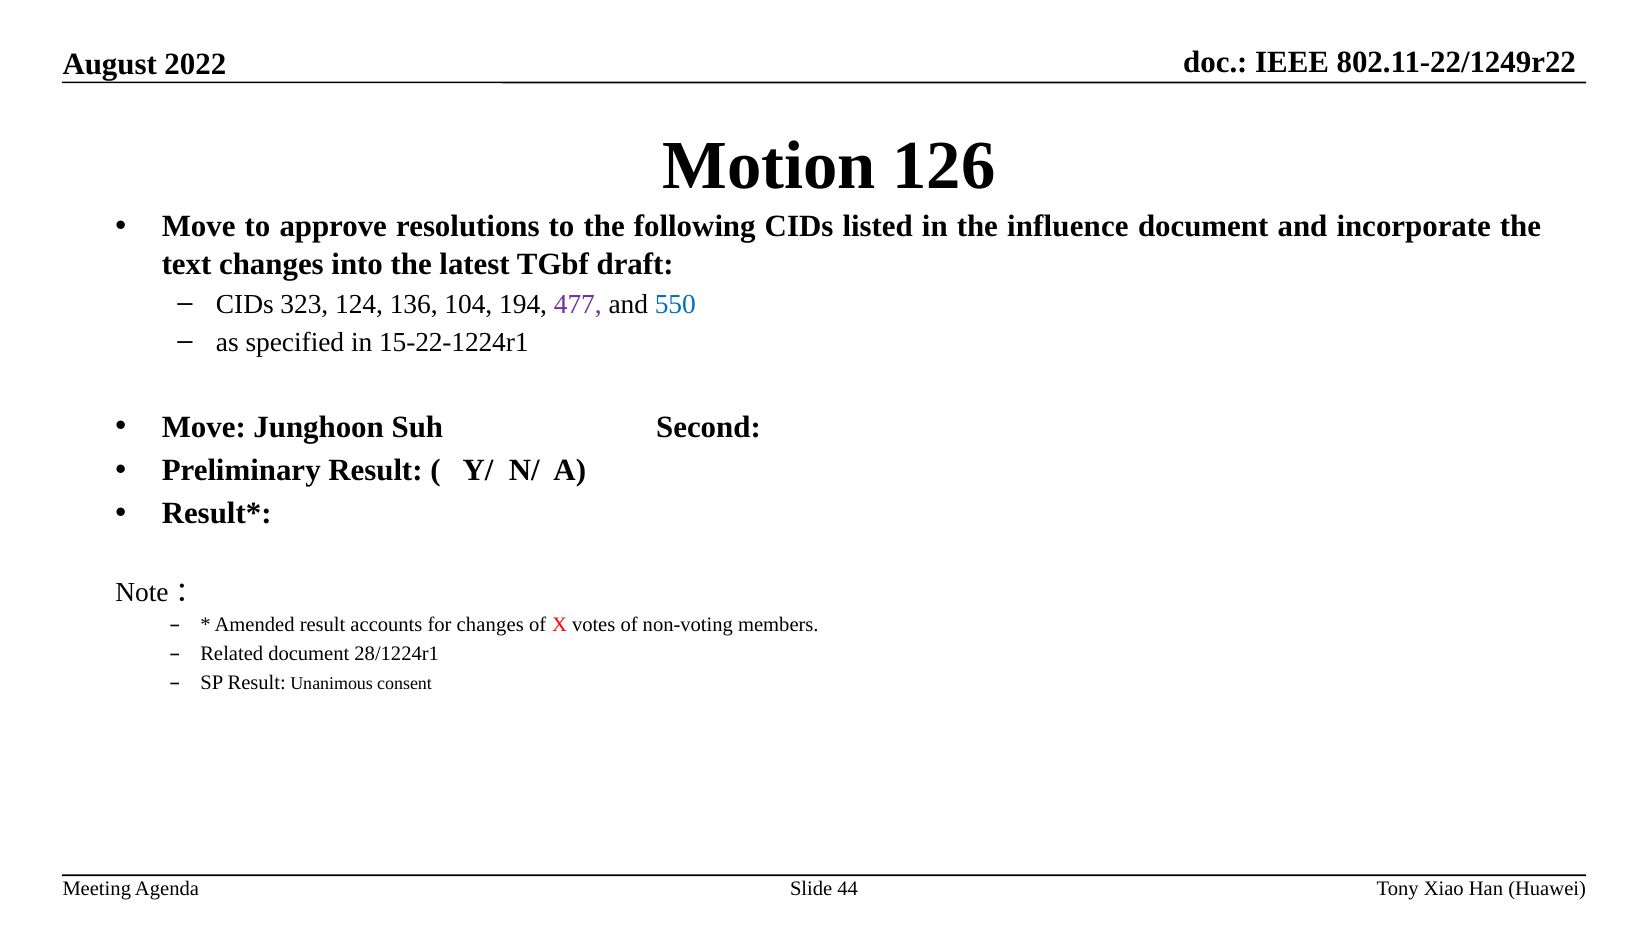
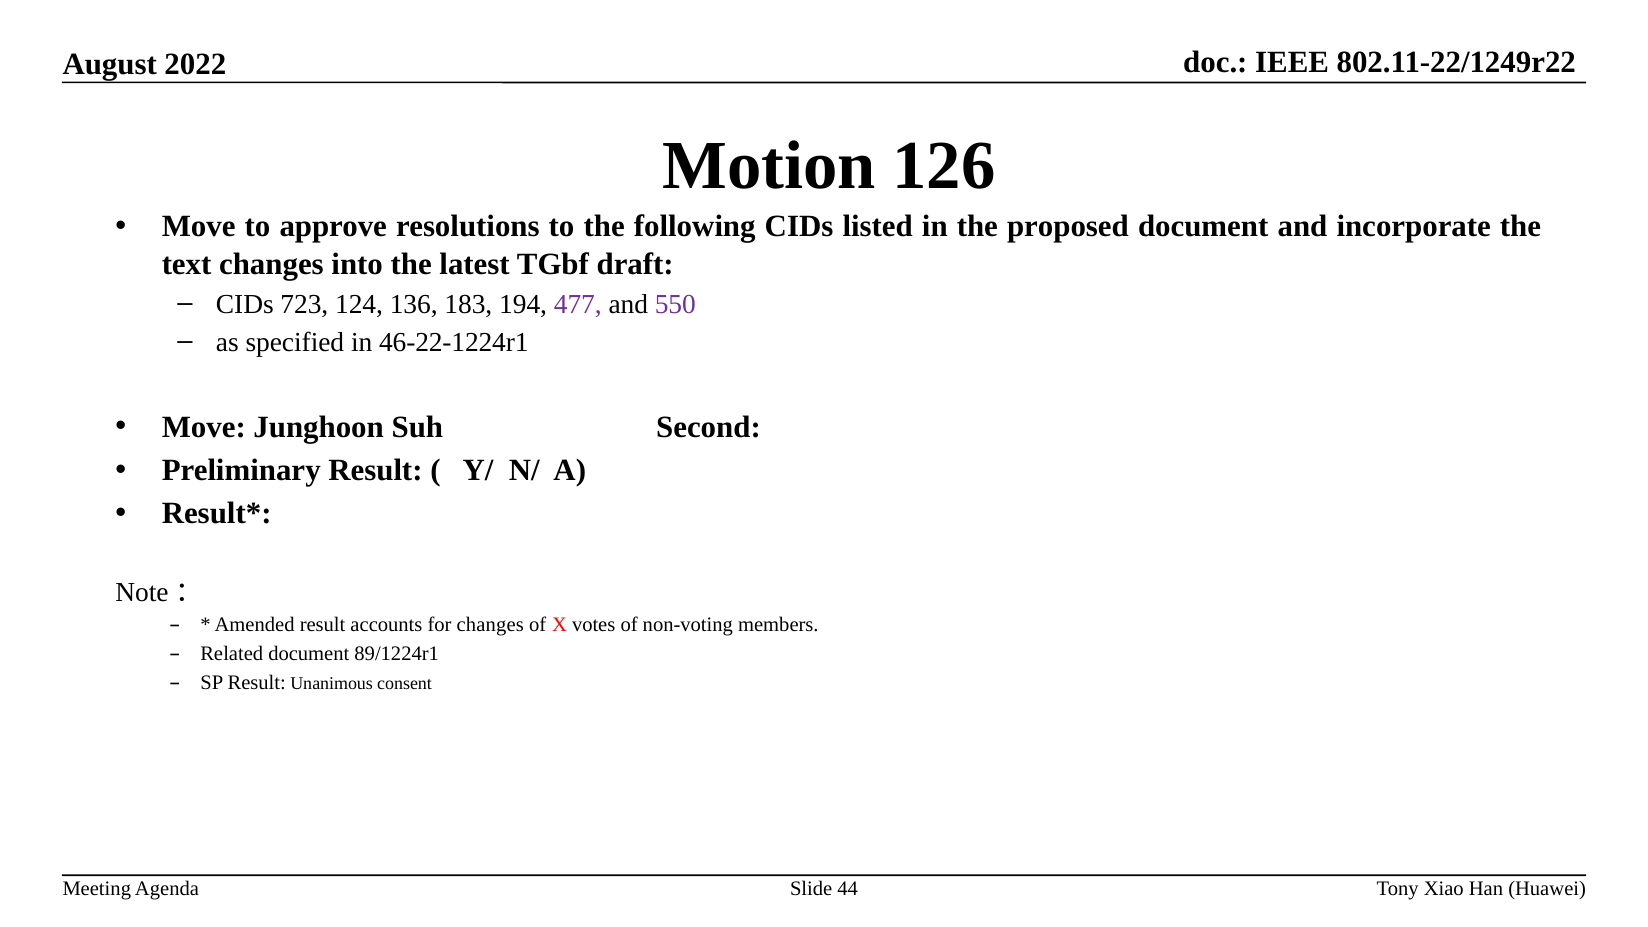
influence: influence -> proposed (1068, 227)
323: 323 -> 723 (304, 304)
104: 104 -> 183 (468, 304)
550 colour: blue -> purple (675, 304)
15-22-1224r1: 15-22-1224r1 -> 46-22-1224r1 (454, 343)
28/1224r1: 28/1224r1 -> 89/1224r1 (397, 654)
